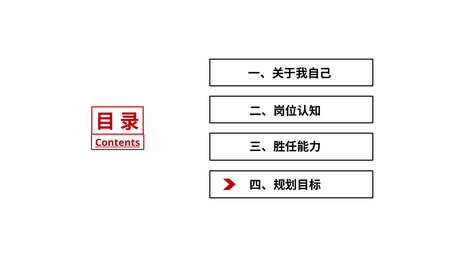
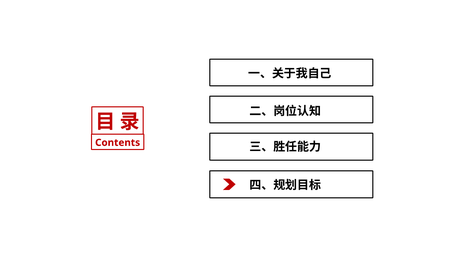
Contents underline: present -> none (118, 142)
